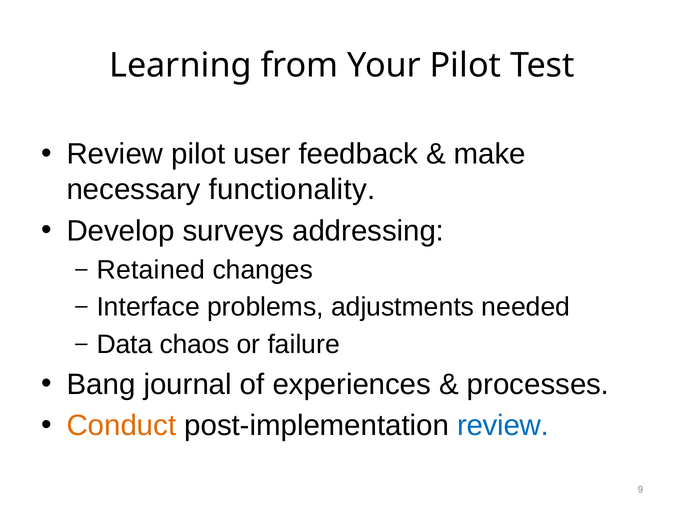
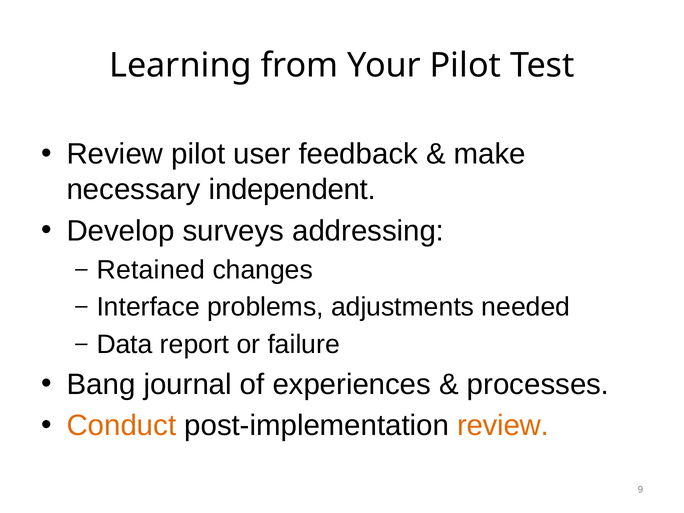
functionality: functionality -> independent (292, 190)
chaos: chaos -> report (195, 344)
review colour: blue -> orange (503, 426)
